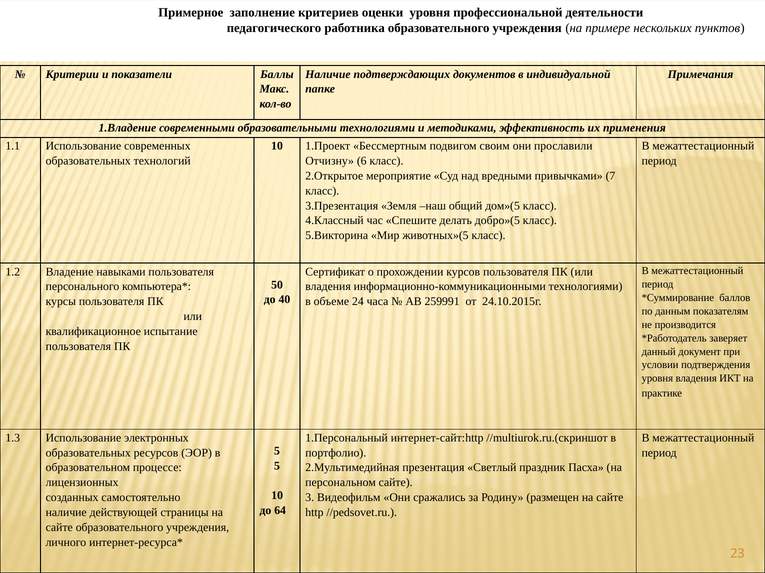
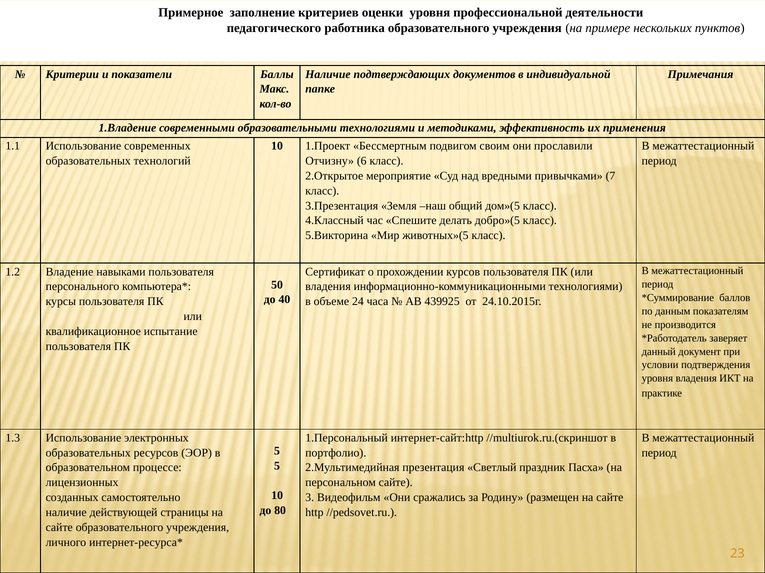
259991: 259991 -> 439925 (442, 302)
64: 64 -> 80 (280, 511)
